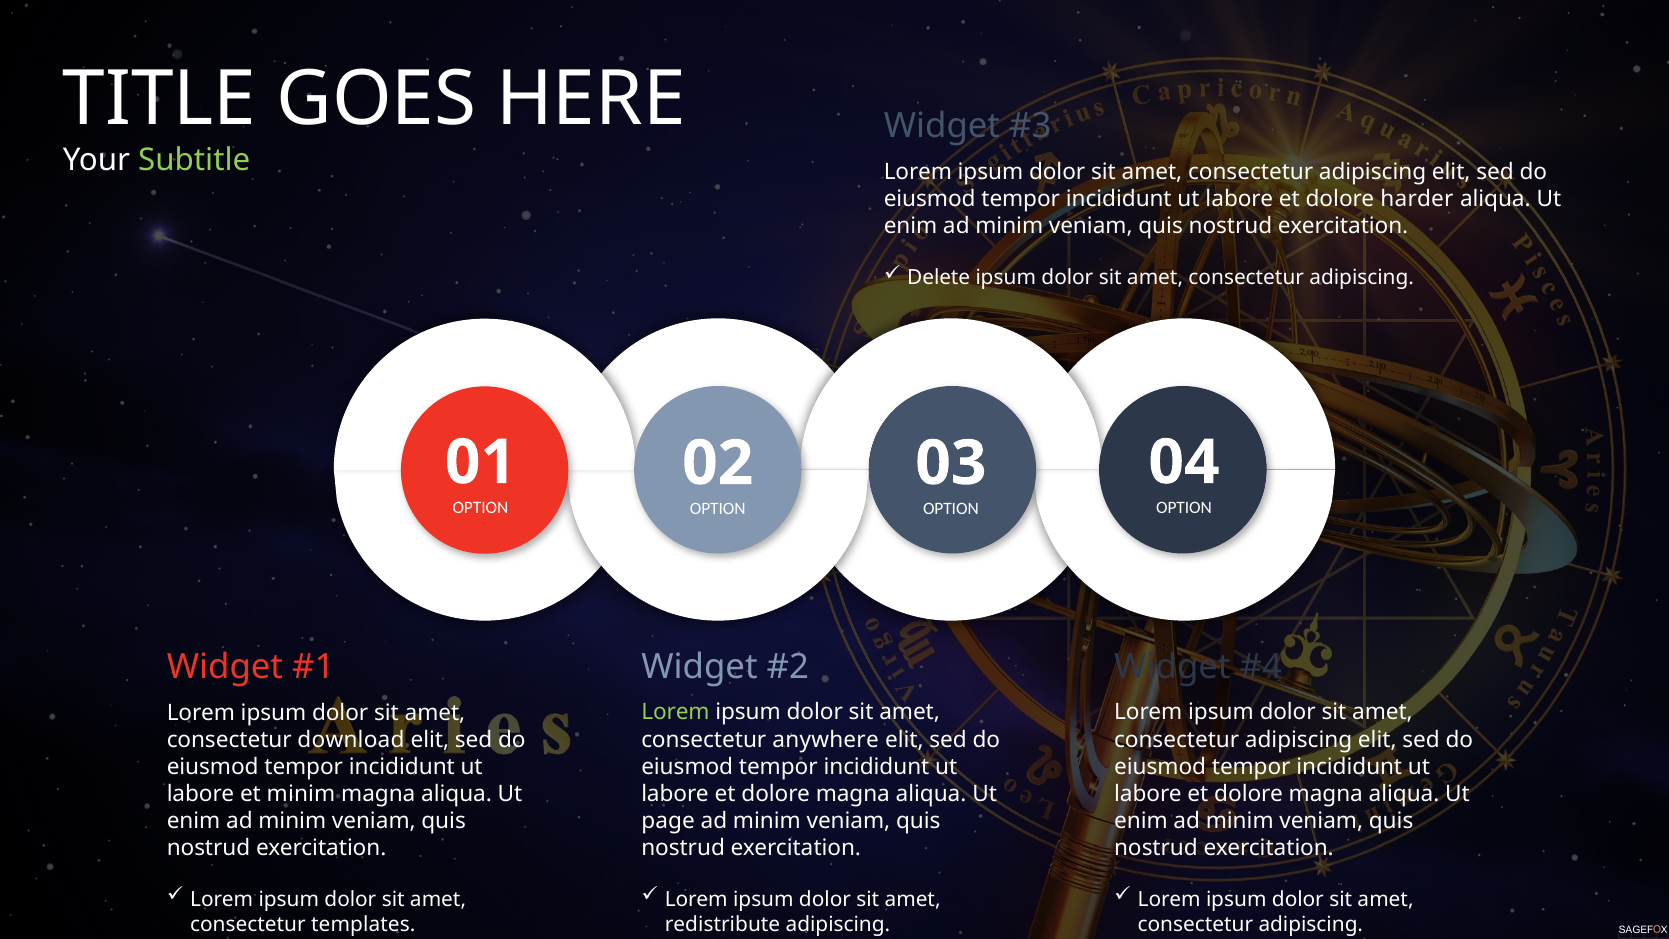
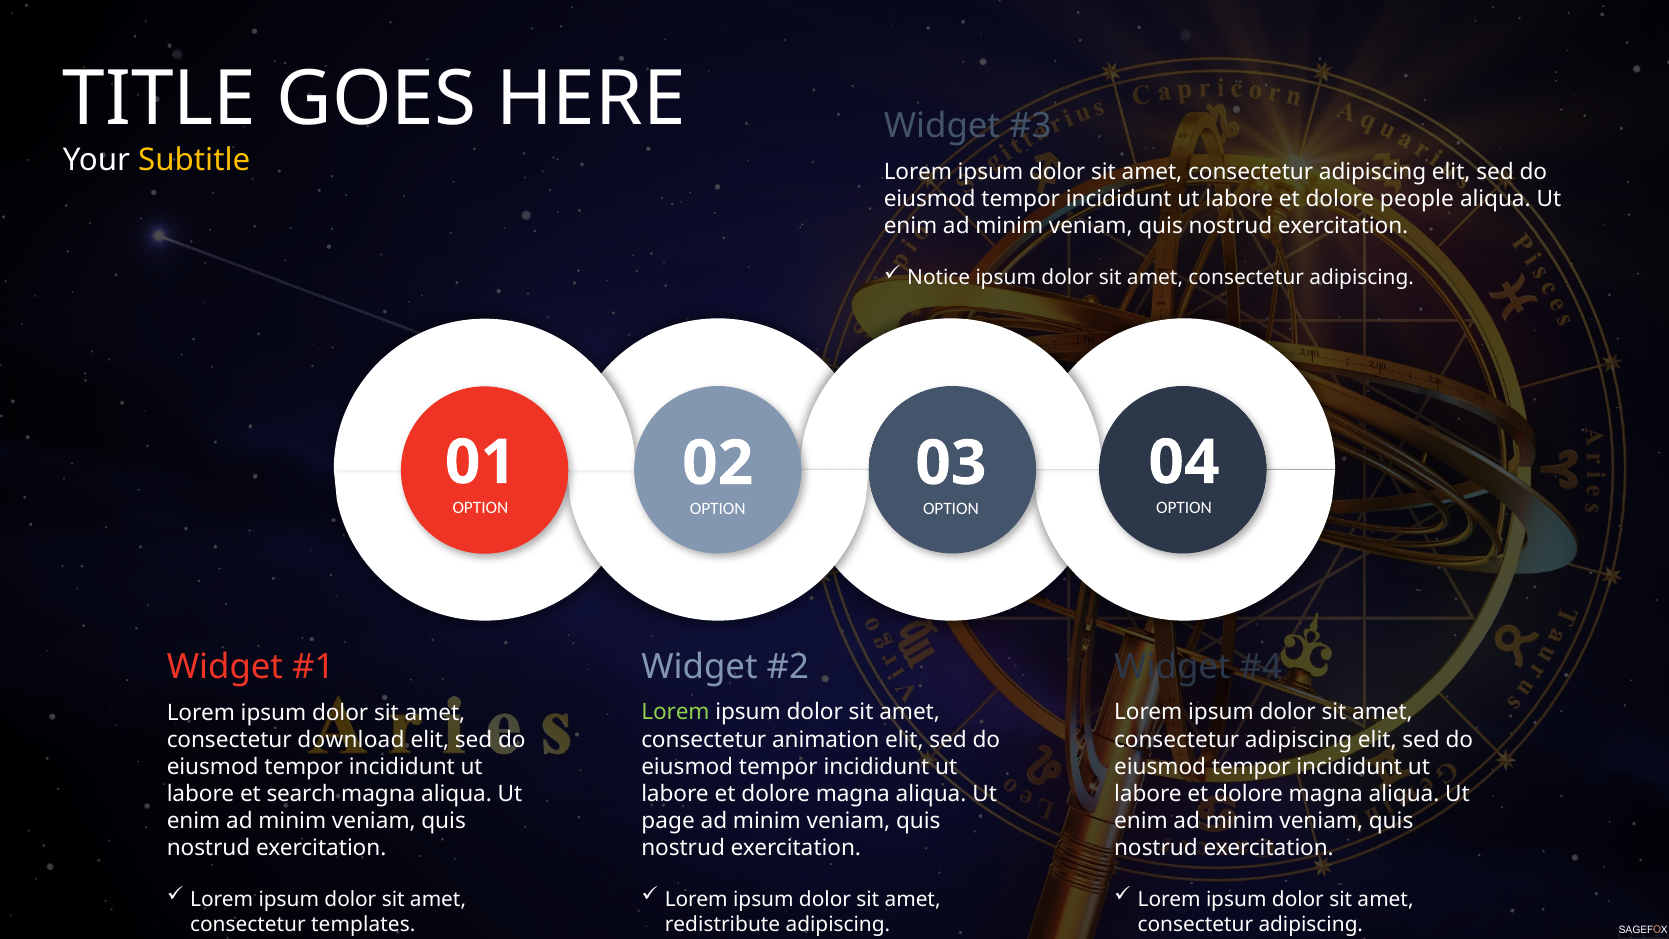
Subtitle colour: light green -> yellow (194, 161)
harder: harder -> people (1417, 199)
Delete: Delete -> Notice (939, 277)
anywhere: anywhere -> animation (826, 739)
et minim: minim -> search (301, 794)
